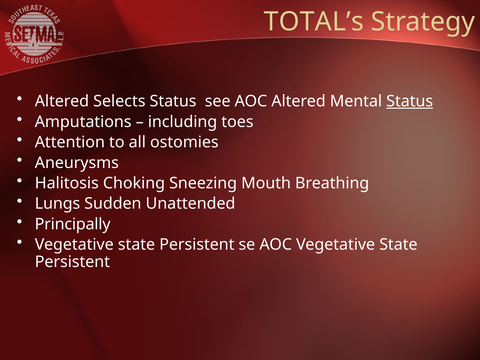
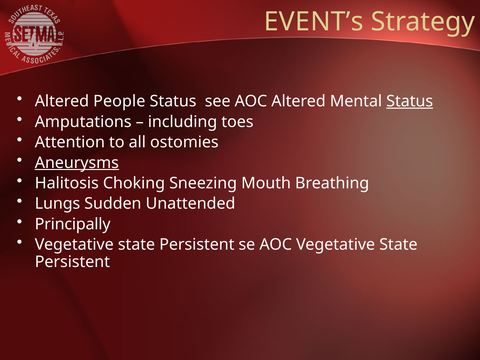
TOTAL’s: TOTAL’s -> EVENT’s (314, 22)
Selects: Selects -> People (119, 101)
Aneurysms underline: none -> present (77, 163)
